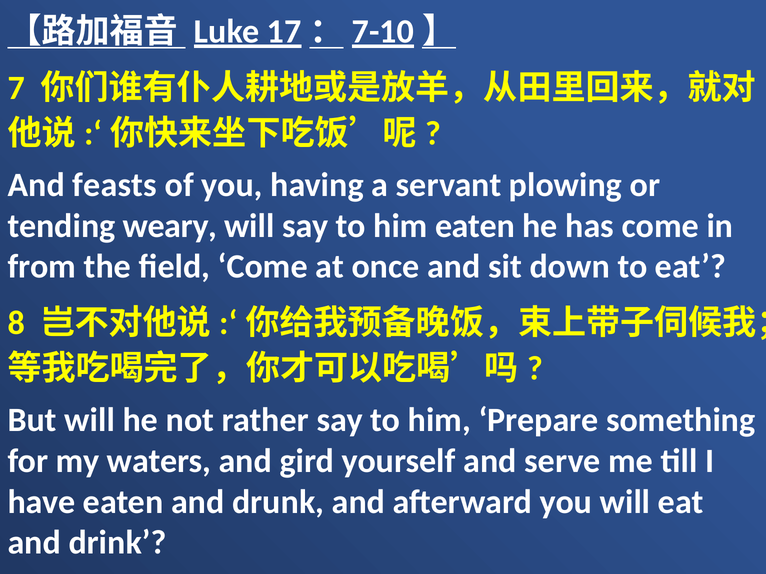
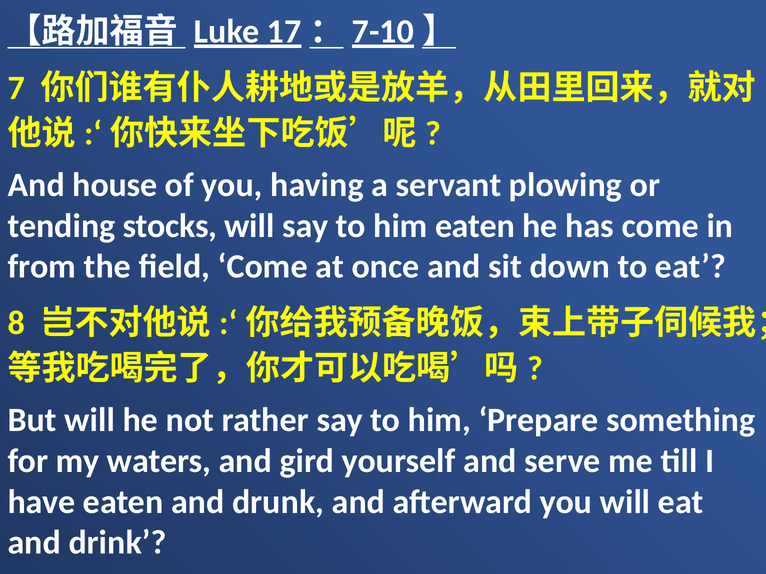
feasts: feasts -> house (115, 185)
weary: weary -> stocks (170, 226)
